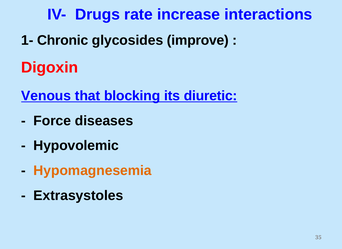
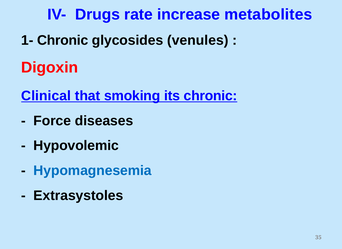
interactions: interactions -> metabolites (268, 15)
improve: improve -> venules (198, 40)
Venous: Venous -> Clinical (46, 96)
blocking: blocking -> smoking (132, 96)
its diuretic: diuretic -> chronic (210, 96)
Hypomagnesemia colour: orange -> blue (93, 170)
